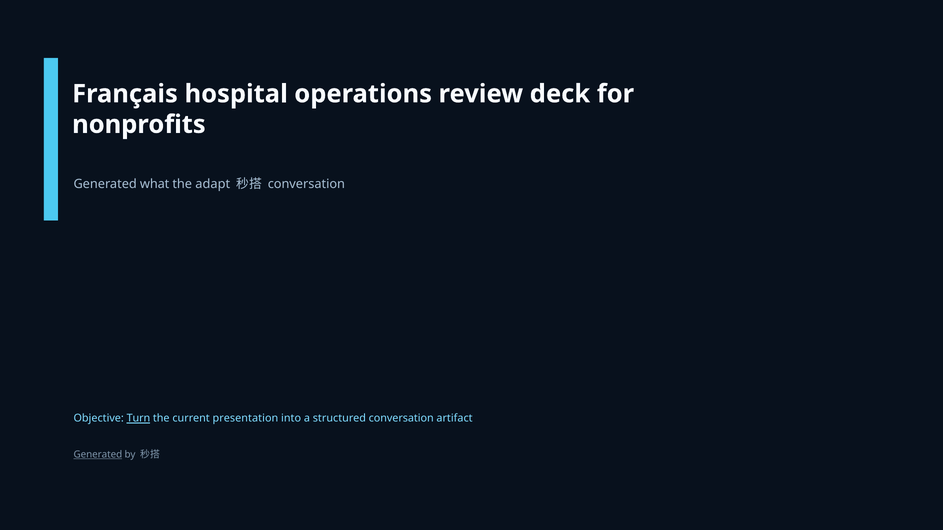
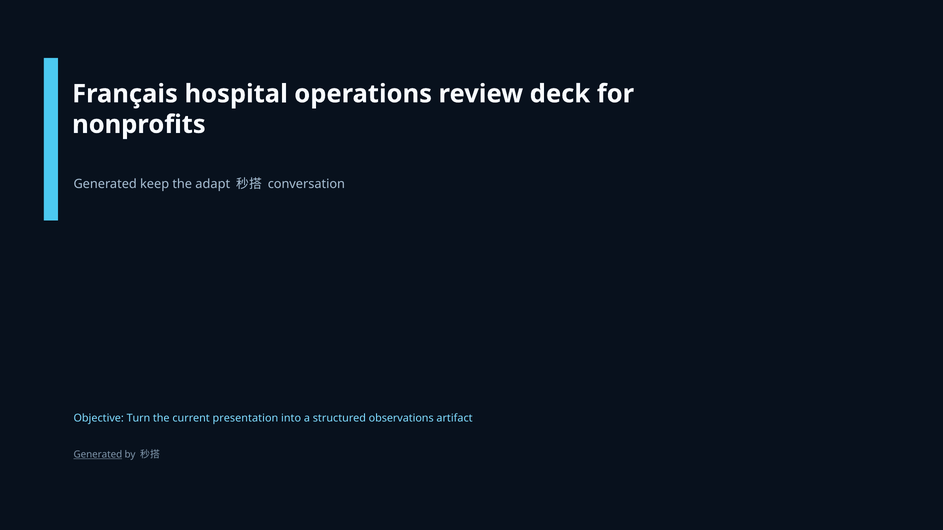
what: what -> keep (155, 184)
Turn underline: present -> none (138, 419)
structured conversation: conversation -> observations (401, 419)
